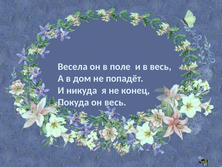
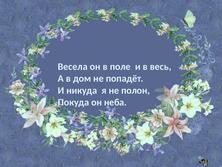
конец: конец -> полон (136, 90)
он весь: весь -> неба (115, 102)
